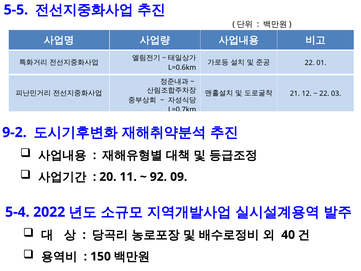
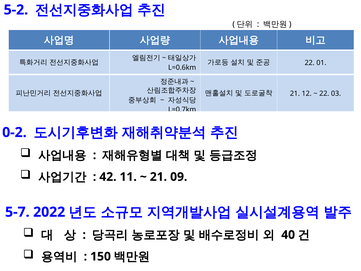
5-5: 5-5 -> 5-2 (16, 10)
9-2: 9-2 -> 0-2 (14, 132)
20: 20 -> 42 (108, 177)
92: 92 -> 21 (158, 177)
5-4: 5-4 -> 5-7 (17, 212)
